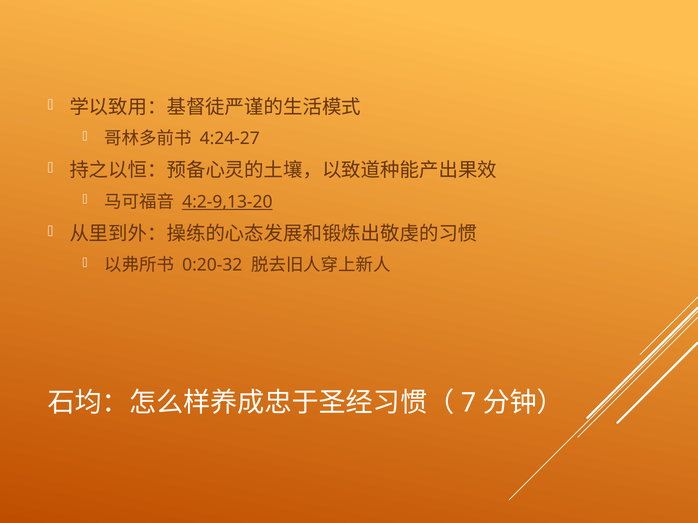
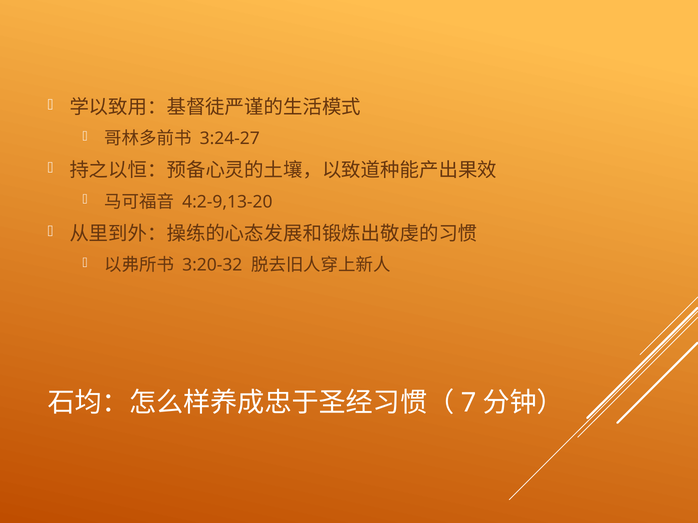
4:24-27: 4:24-27 -> 3:24-27 (230, 139)
4:2-9,13-20 underline: present -> none (227, 202)
0:20-32: 0:20-32 -> 3:20-32 (212, 265)
